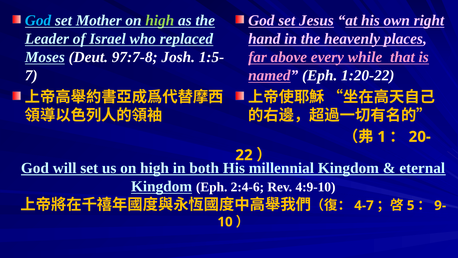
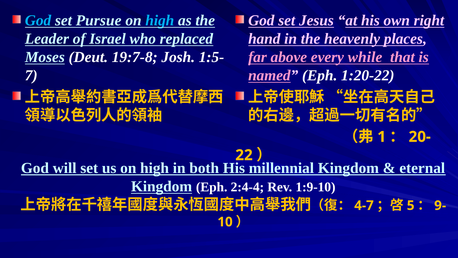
Mother: Mother -> Pursue (99, 21)
high colour: light green -> light blue (160, 21)
97:7-8: 97:7-8 -> 19:7-8 (135, 57)
2:4-6: 2:4-6 -> 2:4-4 (247, 187)
4:9-10: 4:9-10 -> 1:9-10 (315, 187)
